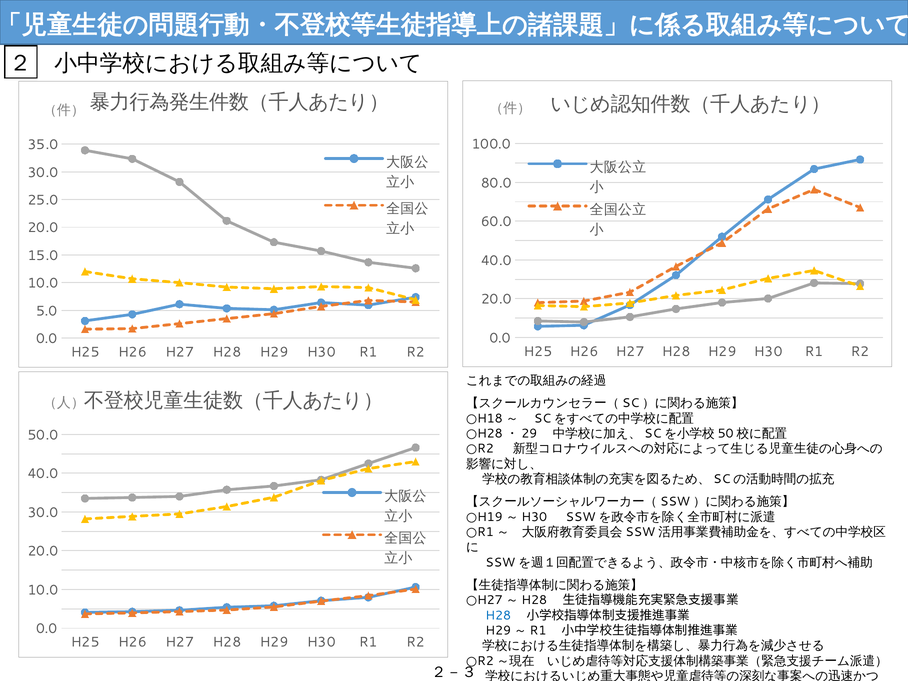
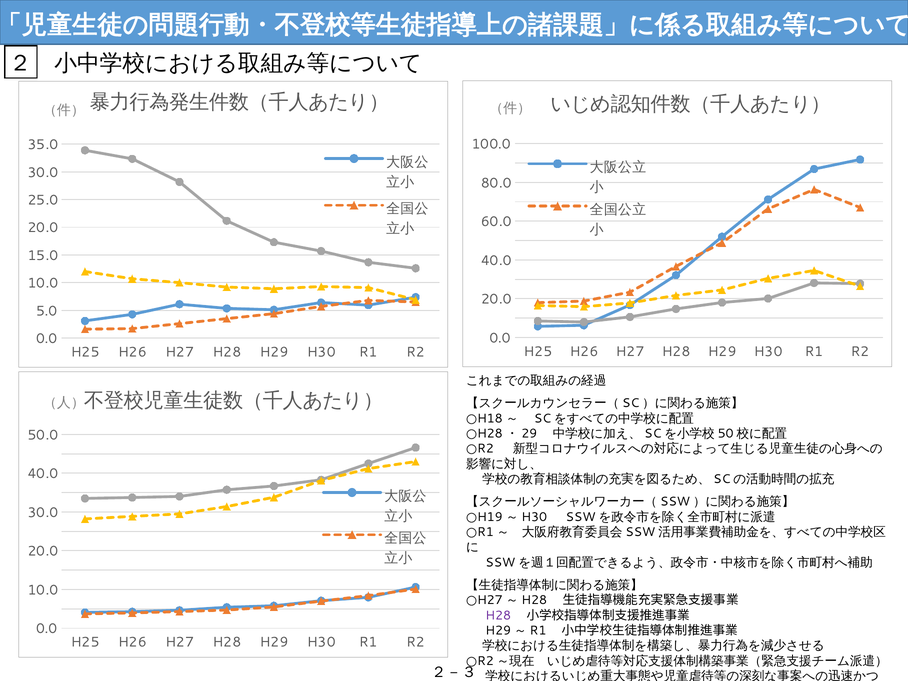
H28 colour: blue -> purple (498, 615)
